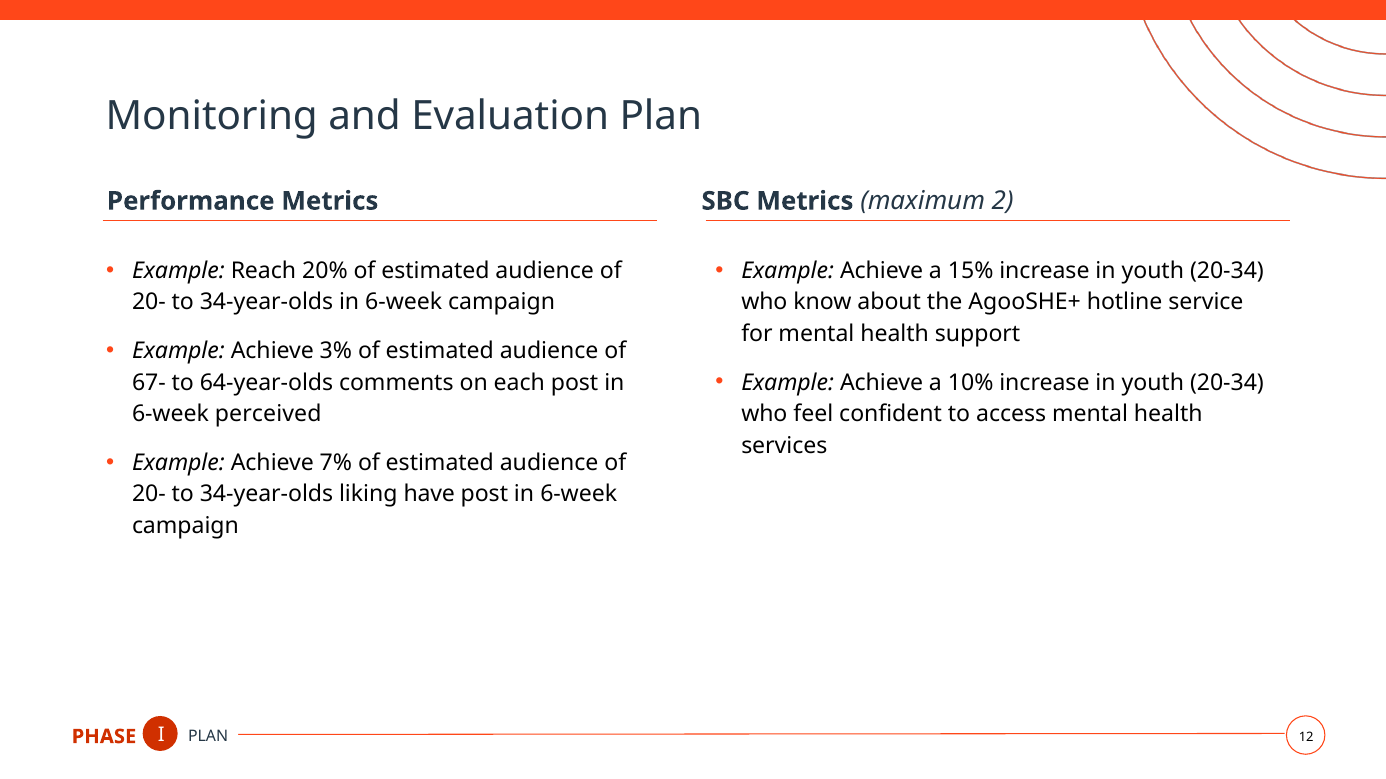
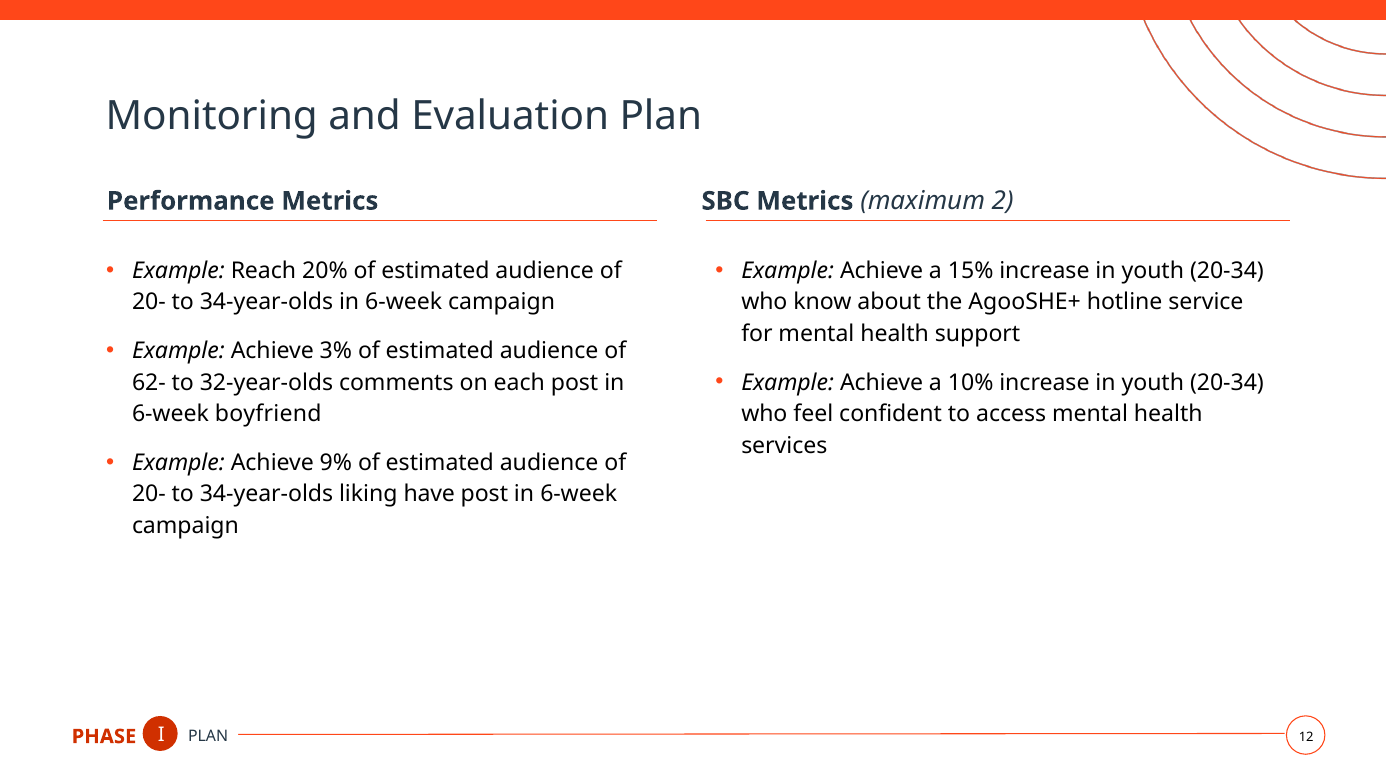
67-: 67- -> 62- (149, 383)
64-year-olds: 64-year-olds -> 32-year-olds (266, 383)
perceived: perceived -> boyfriend (268, 414)
7%: 7% -> 9% (336, 463)
